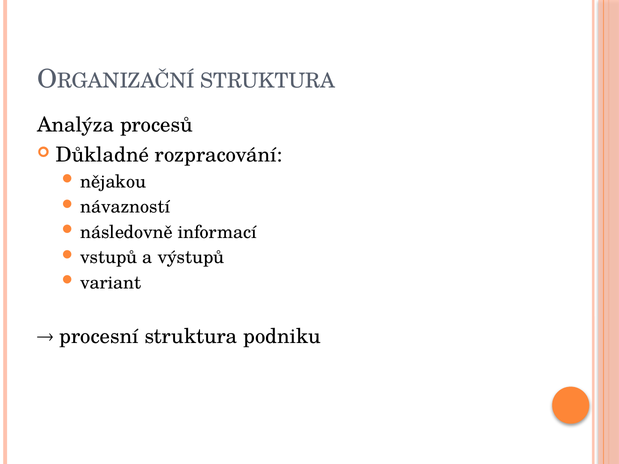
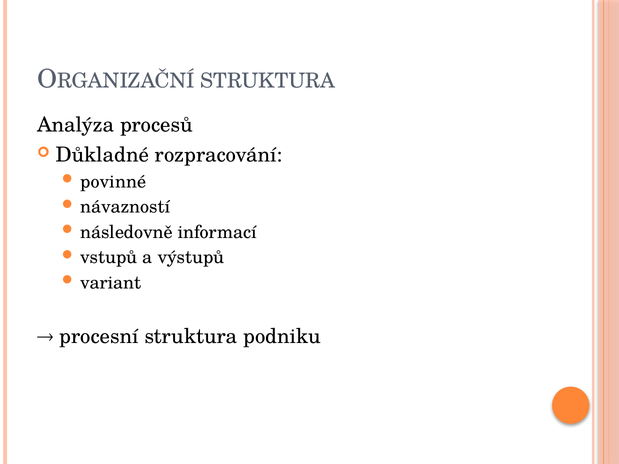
nějakou: nějakou -> povinné (113, 182)
